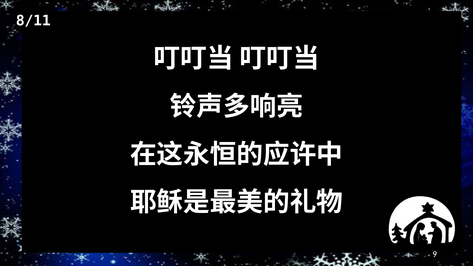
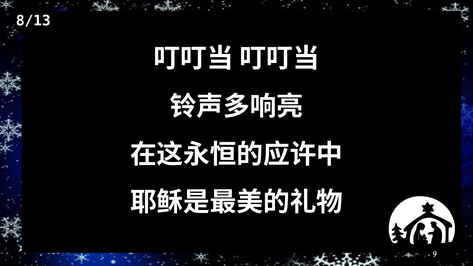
8/11: 8/11 -> 8/13 (33, 21)
